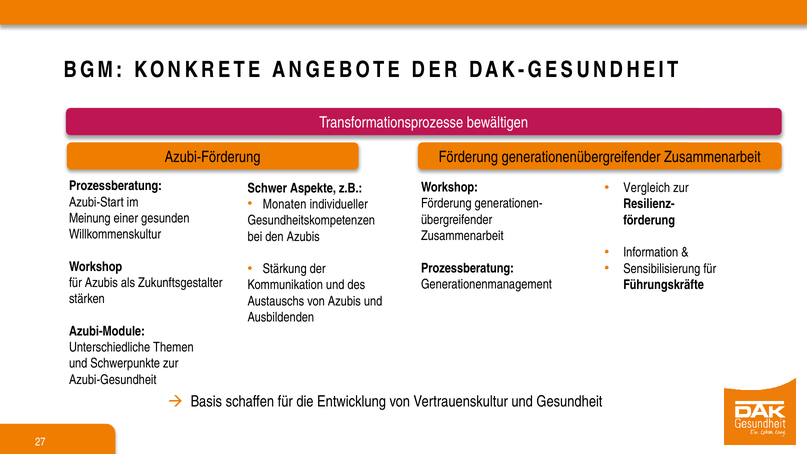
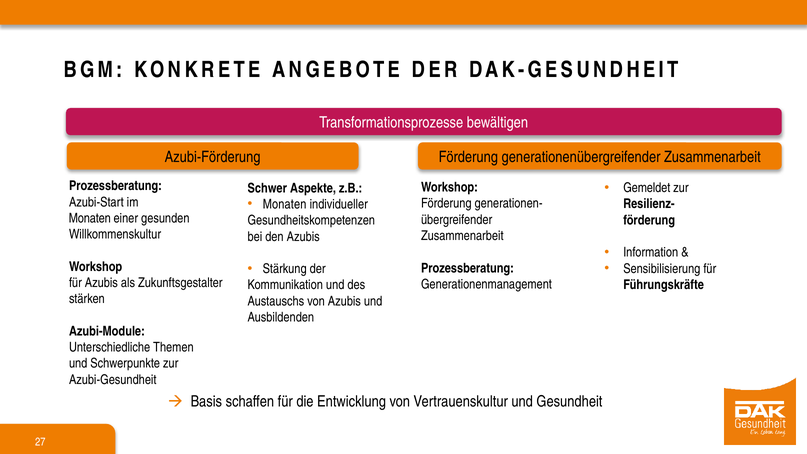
Vergleich: Vergleich -> Gemeldet (647, 188)
Meinung: Meinung -> Monaten (90, 218)
